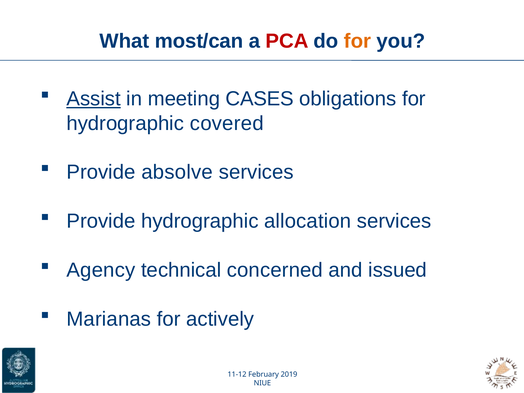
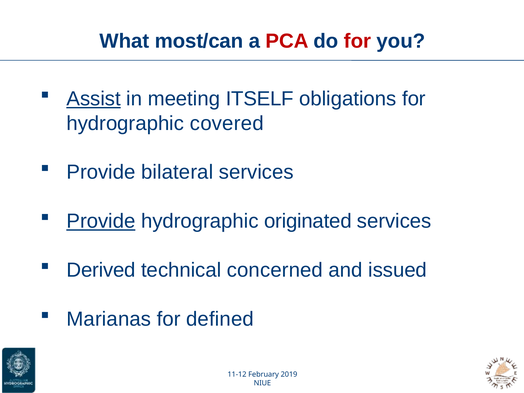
for colour: orange -> red (357, 41)
CASES: CASES -> ITSELF (260, 99)
absolve: absolve -> bilateral (177, 172)
Provide underline: none -> present (101, 221)
allocation: allocation -> originated (308, 221)
Agency: Agency -> Derived (101, 270)
actively: actively -> defined (220, 319)
